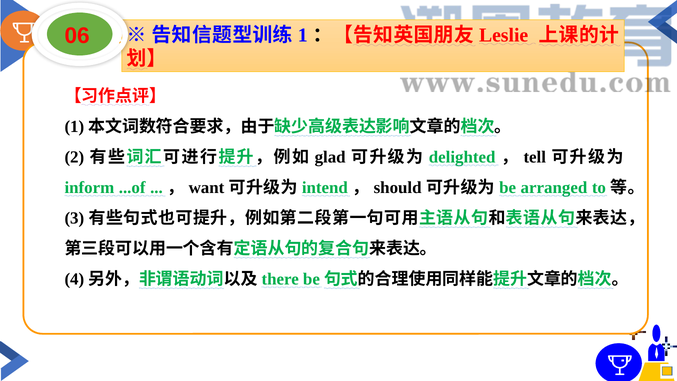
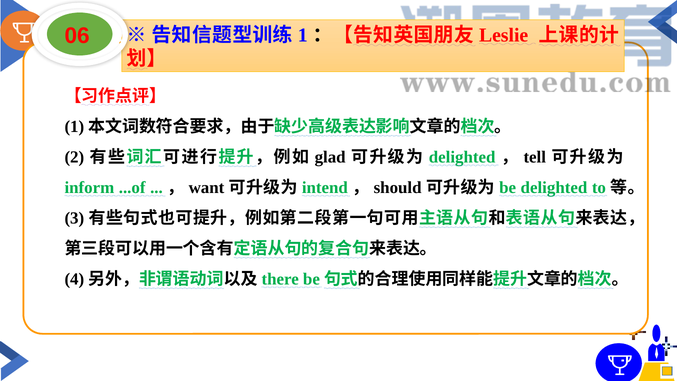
arranged: arranged -> delighted (554, 188)
